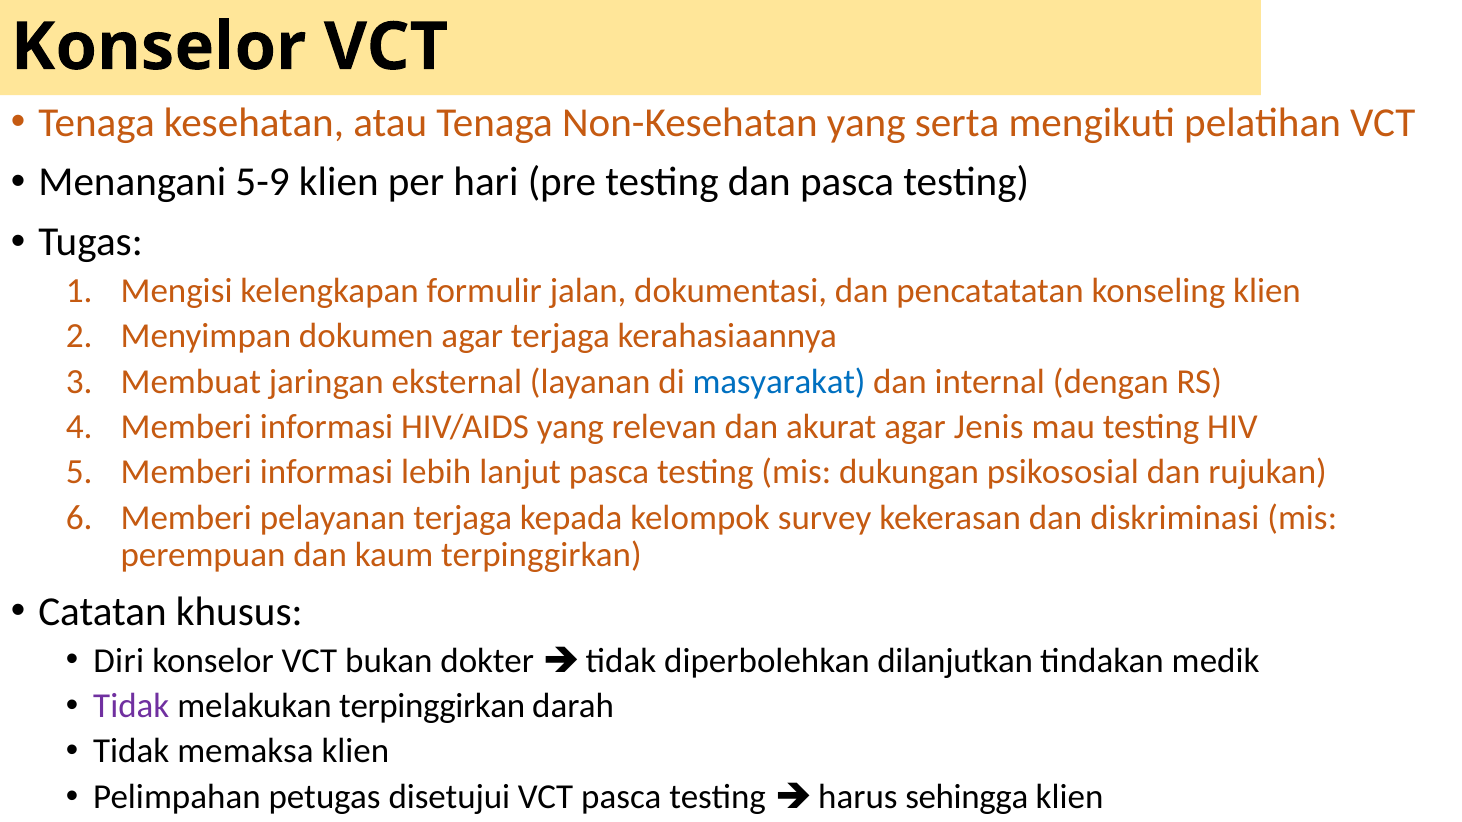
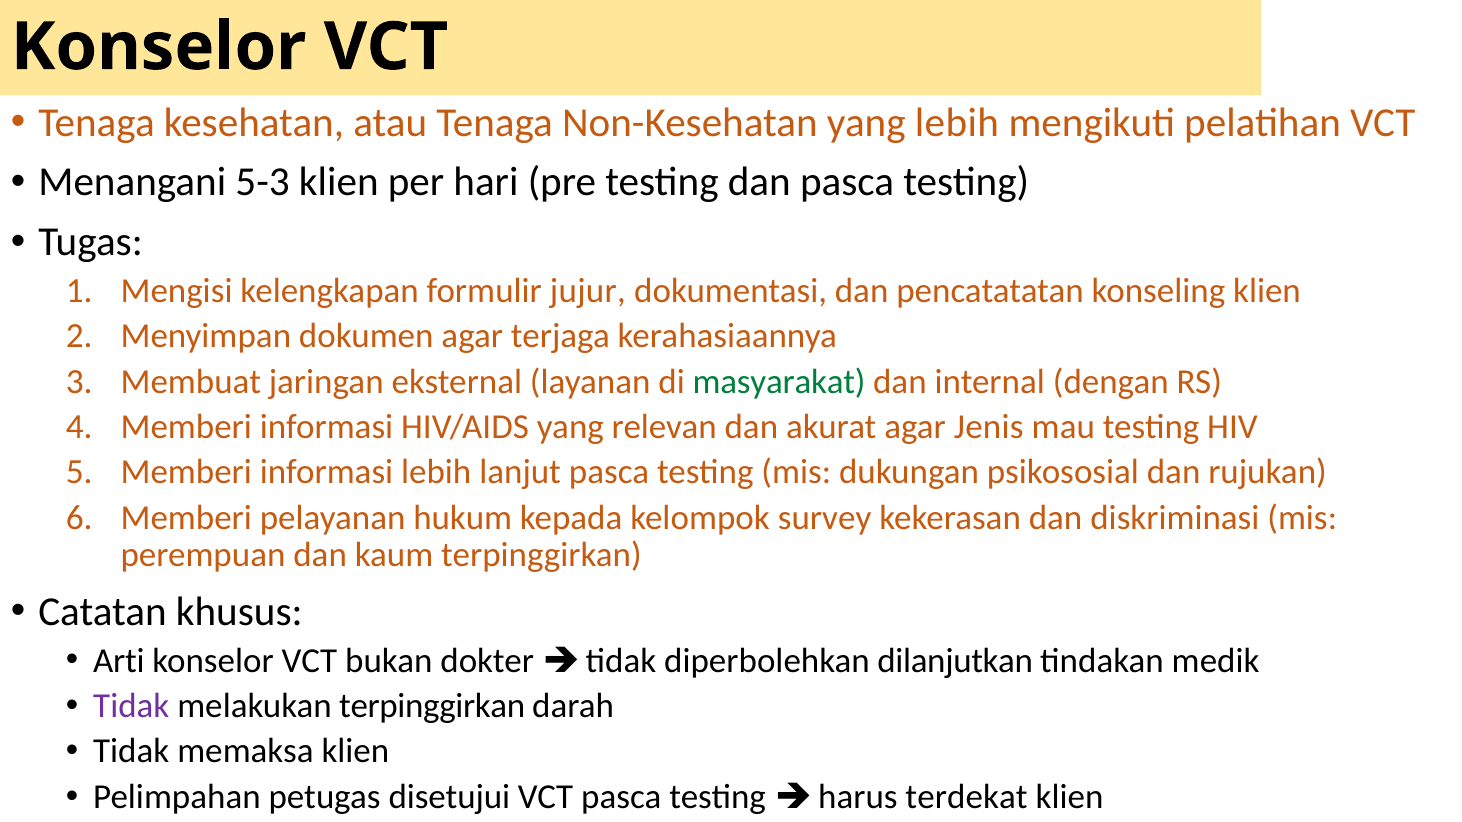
yang serta: serta -> lebih (957, 123)
5-9: 5-9 -> 5-3 (263, 182)
jalan: jalan -> jujur (588, 291)
masyarakat colour: blue -> green (779, 382)
pelayanan terjaga: terjaga -> hukum (463, 518)
Diri: Diri -> Arti (119, 661)
sehingga: sehingga -> terdekat (967, 797)
